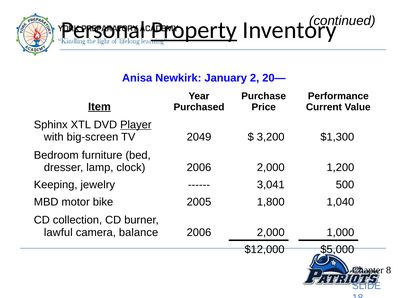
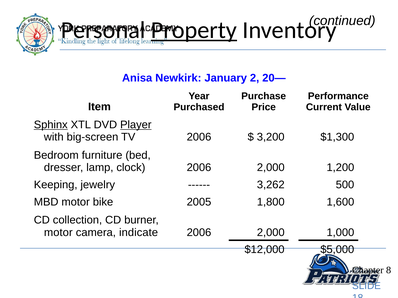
Item underline: present -> none (99, 107)
Sphinx underline: none -> present (51, 125)
TV 2049: 2049 -> 2006 (199, 137)
3,041: 3,041 -> 3,262 (271, 185)
1,040: 1,040 -> 1,600 (340, 202)
lawful: lawful -> motor (58, 233)
balance: balance -> indicate (139, 233)
